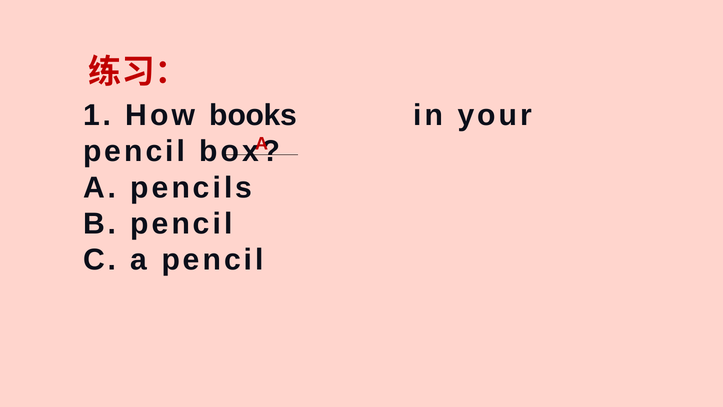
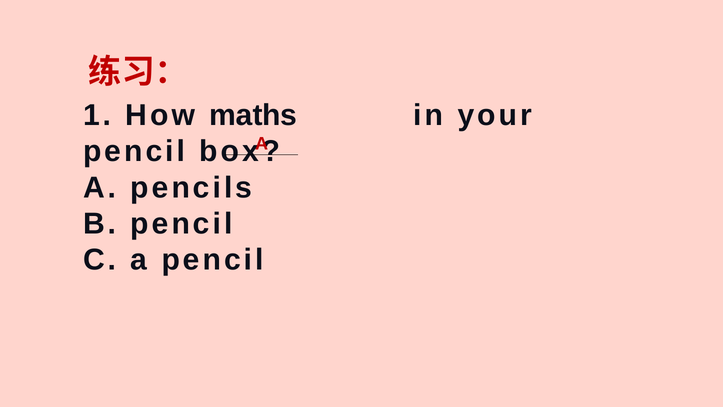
books: books -> maths (253, 115)
